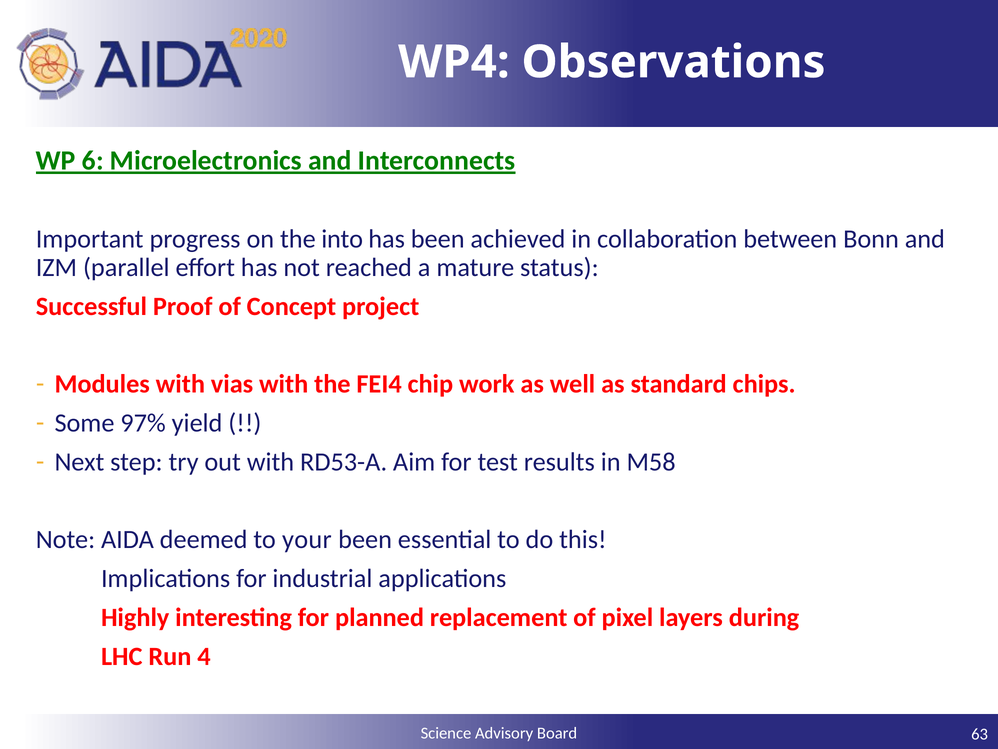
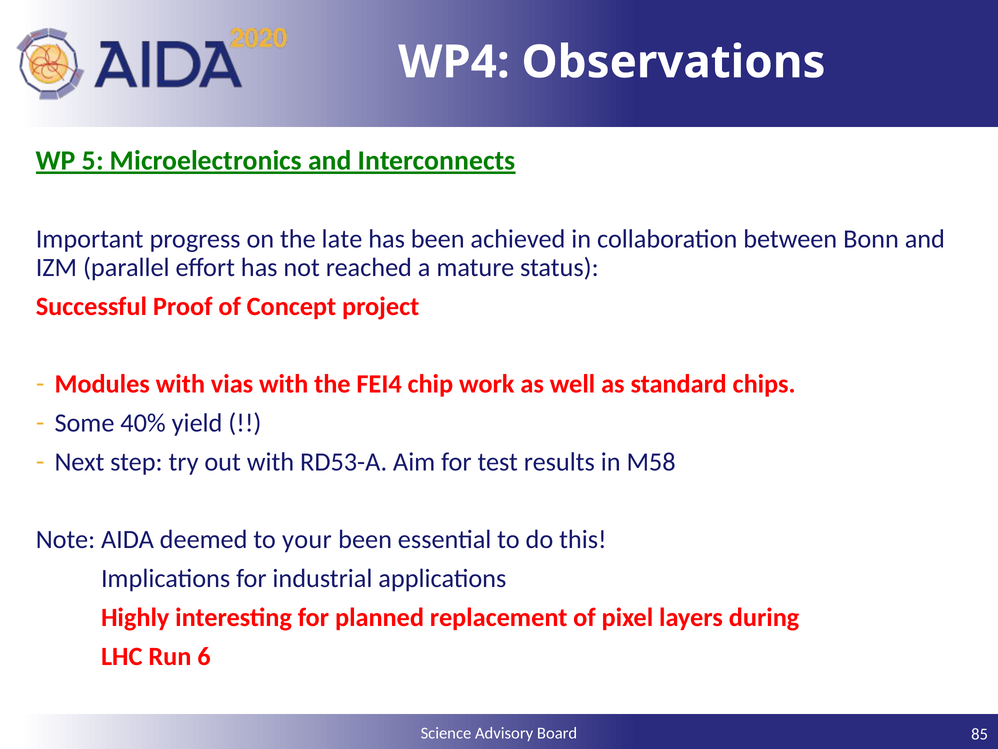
6: 6 -> 5 (93, 161)
into: into -> late (342, 239)
97%: 97% -> 40% (143, 423)
4: 4 -> 6 (204, 656)
63: 63 -> 85 (980, 734)
